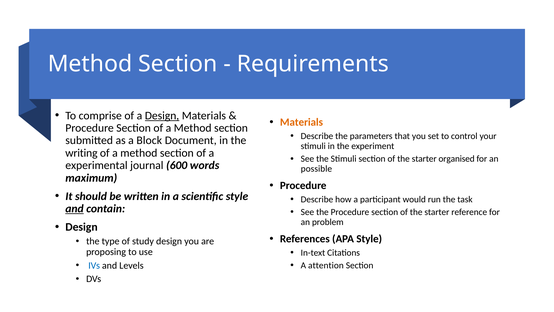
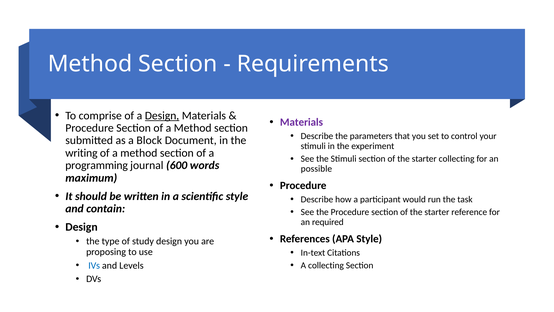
Materials colour: orange -> purple (301, 122)
starter organised: organised -> collecting (457, 159)
experimental: experimental -> programming (97, 165)
and underline: present -> none (75, 208)
problem: problem -> required (328, 222)
A attention: attention -> collecting (326, 265)
